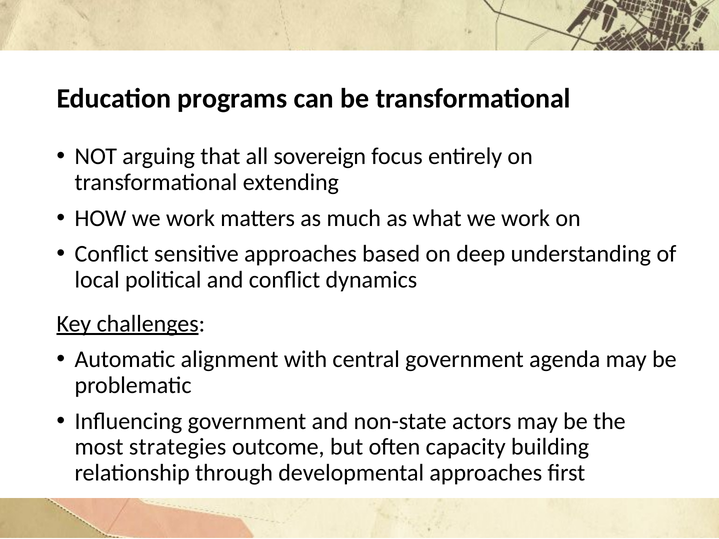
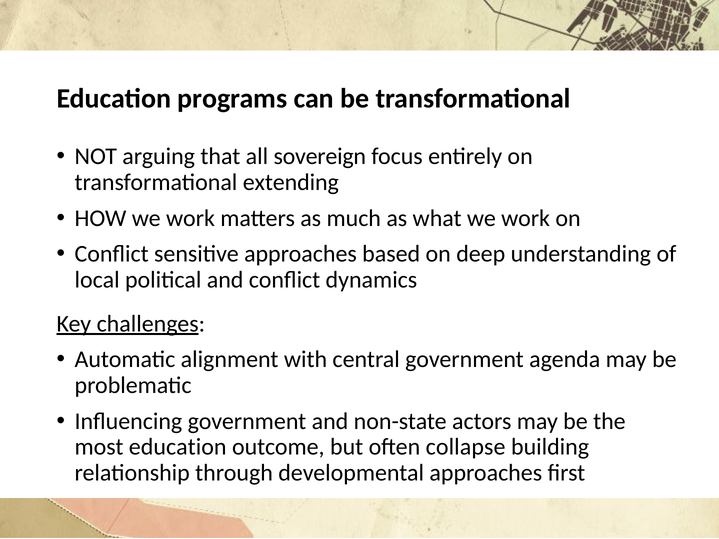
most strategies: strategies -> education (178, 447)
capacity: capacity -> collapse (466, 447)
